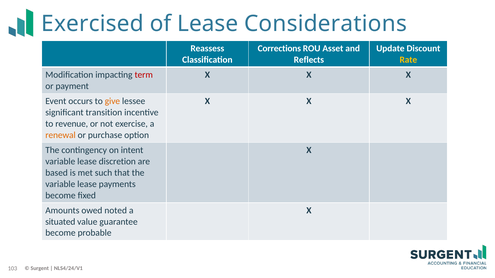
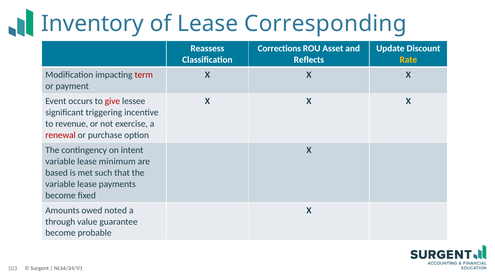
Exercised: Exercised -> Inventory (93, 24)
Considerations: Considerations -> Corresponding (325, 24)
give colour: orange -> red (112, 101)
transition: transition -> triggering (104, 113)
renewal colour: orange -> red (61, 135)
discretion: discretion -> minimum (117, 162)
situated: situated -> through (60, 222)
